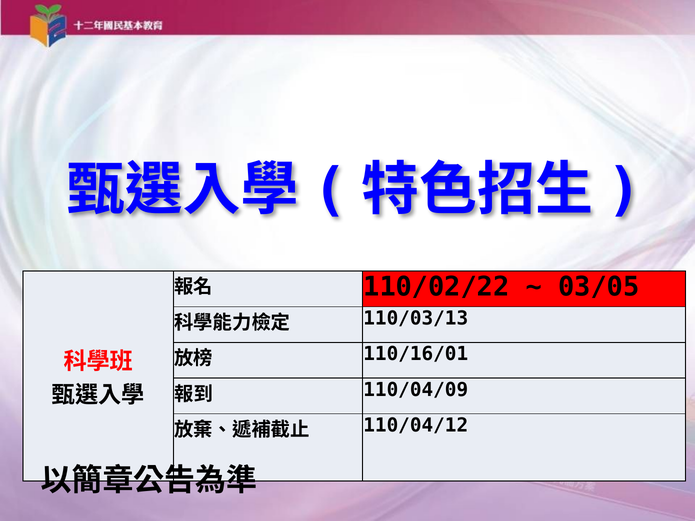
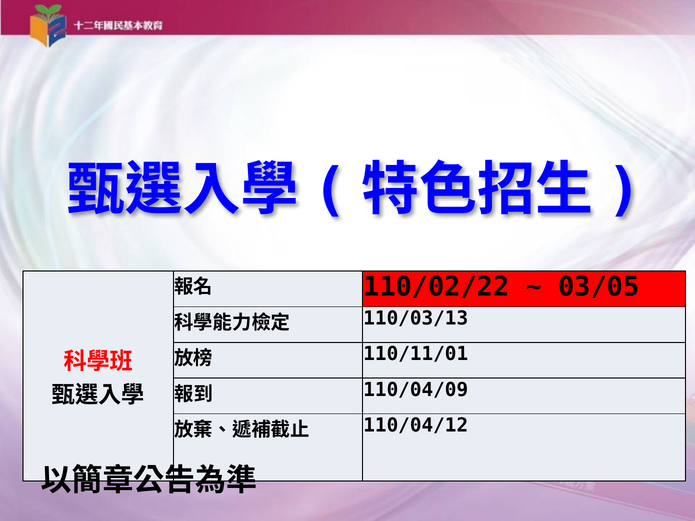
110/16/01: 110/16/01 -> 110/11/01 (416, 354)
